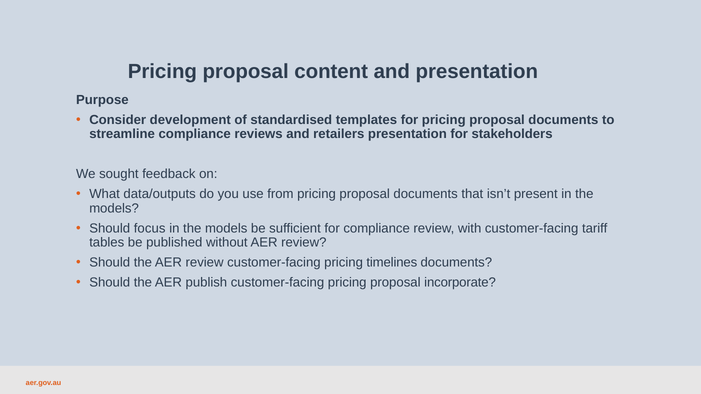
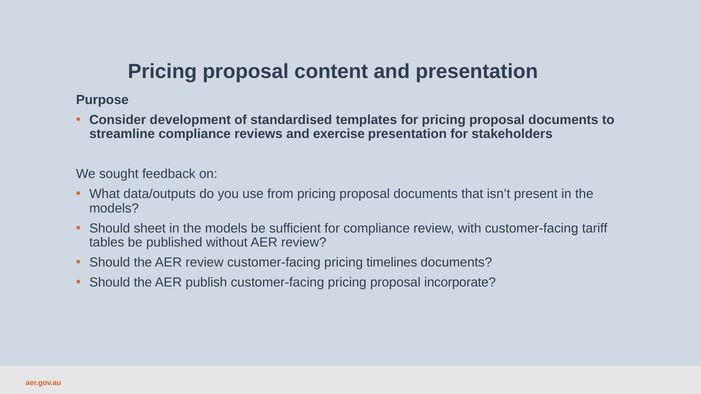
retailers: retailers -> exercise (339, 134)
focus: focus -> sheet (150, 228)
